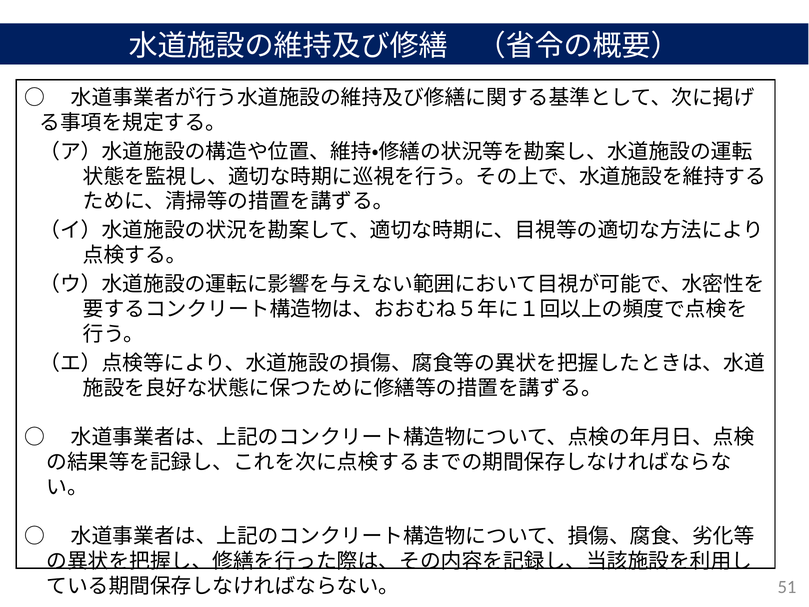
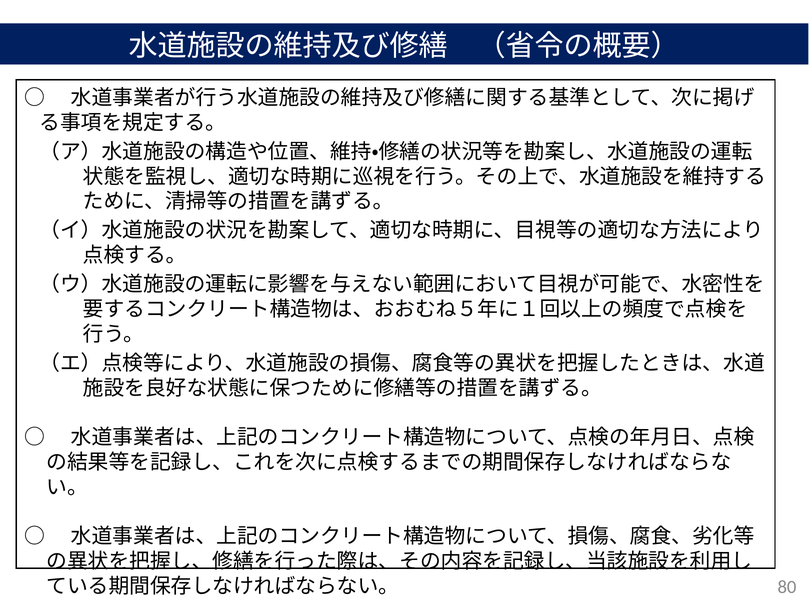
51: 51 -> 80 (787, 587)
